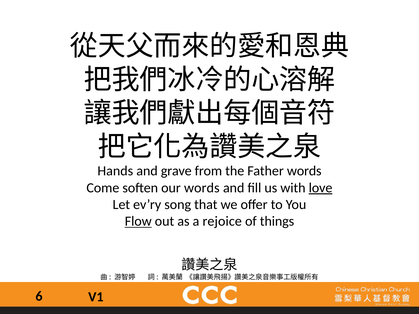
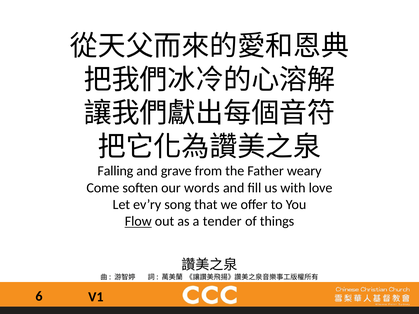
Hands: Hands -> Falling (115, 171)
Father words: words -> weary (304, 171)
love underline: present -> none (321, 188)
rejoice: rejoice -> tender (222, 221)
